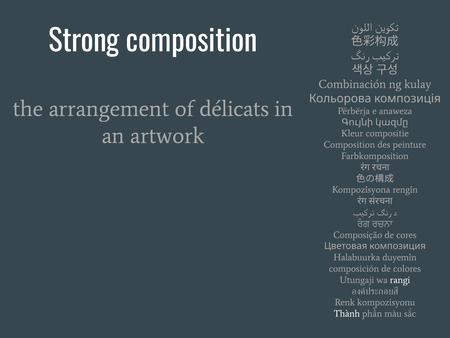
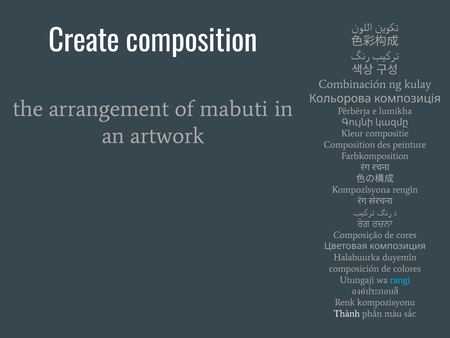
Strong: Strong -> Create (84, 41)
délicats: délicats -> mabuti (234, 108)
anaweza: anaweza -> lumikha (395, 111)
rangi colour: white -> light blue (400, 280)
